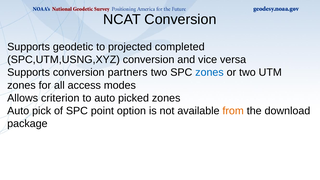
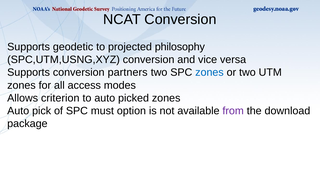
completed: completed -> philosophy (180, 47)
point: point -> must (102, 111)
from colour: orange -> purple (233, 111)
